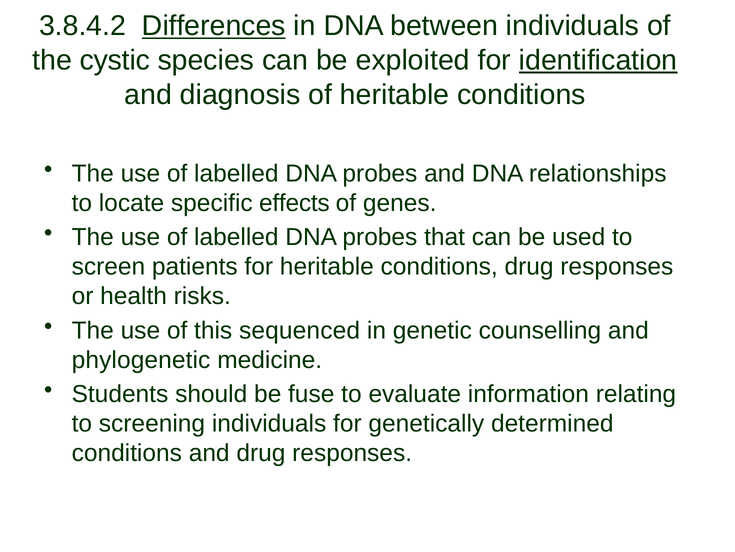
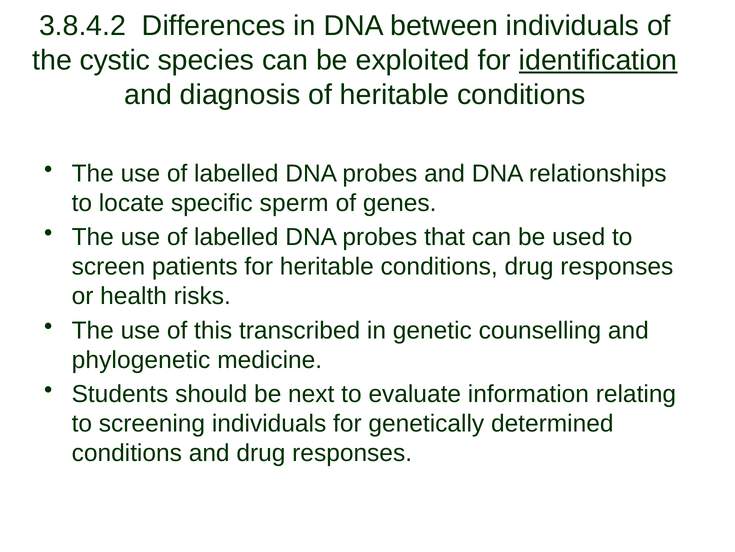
Differences underline: present -> none (214, 26)
effects: effects -> sperm (294, 203)
sequenced: sequenced -> transcribed (300, 330)
fuse: fuse -> next (311, 394)
